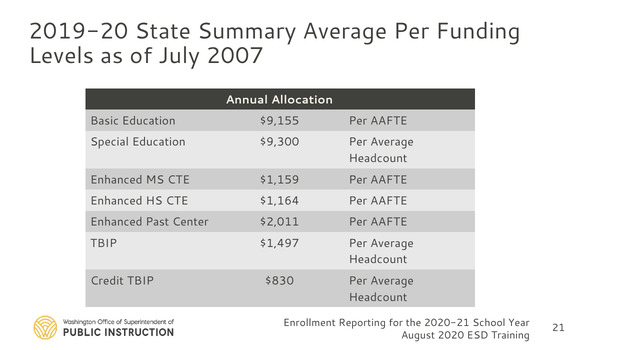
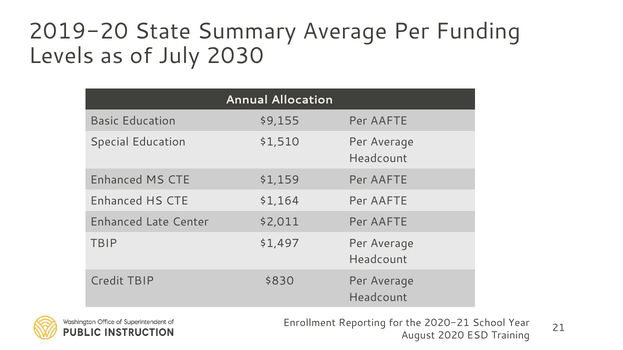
2007: 2007 -> 2030 (235, 56)
$9,300: $9,300 -> $1,510 (279, 142)
Past: Past -> Late (157, 222)
